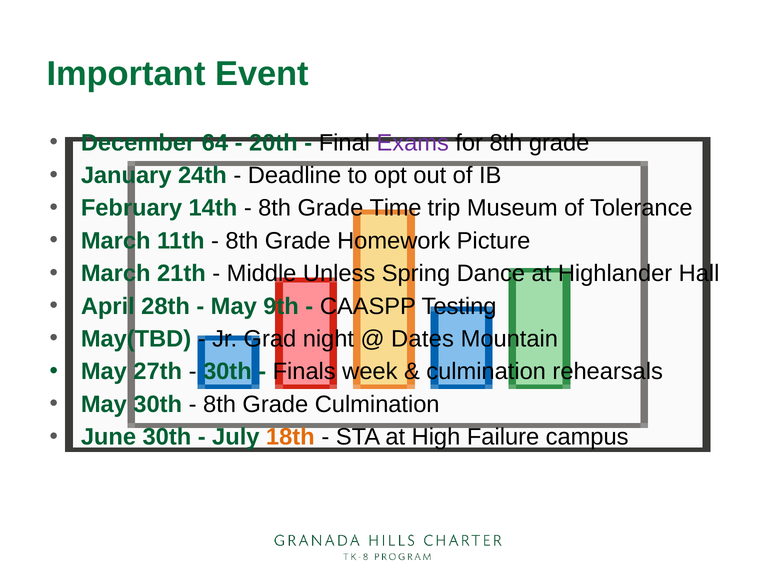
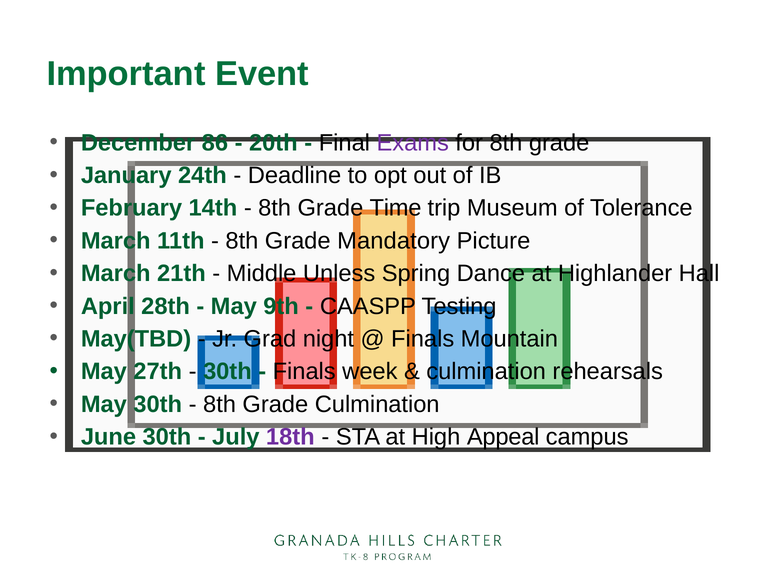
64: 64 -> 86 (215, 143)
Homework: Homework -> Mandatory (394, 241)
Dates: Dates -> Finals (423, 339)
18th colour: orange -> purple (290, 437)
Failure: Failure -> Appeal (503, 437)
